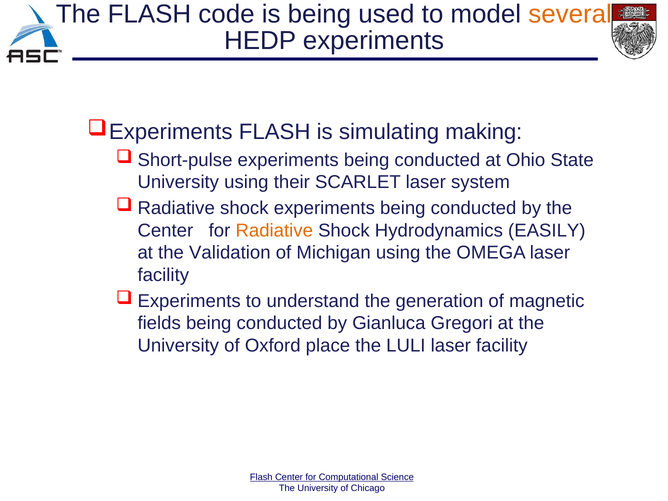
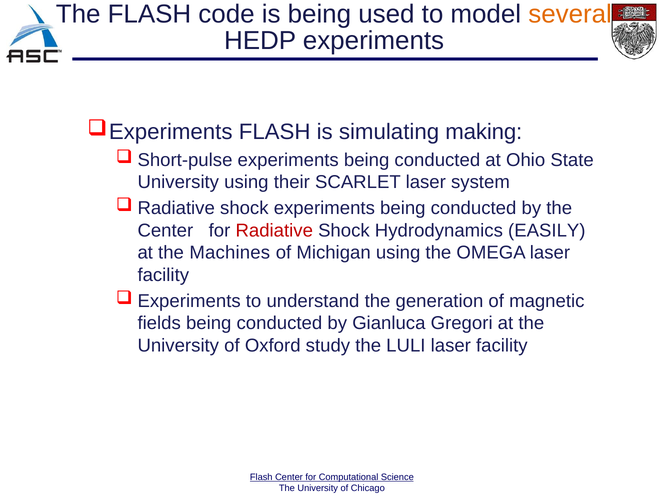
Radiative colour: orange -> red (274, 230)
Validation: Validation -> Machines (230, 253)
place: place -> study (328, 346)
